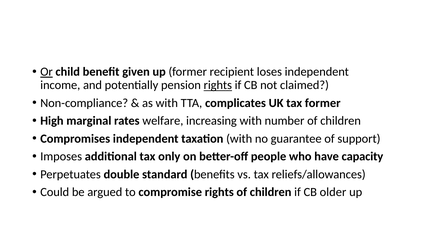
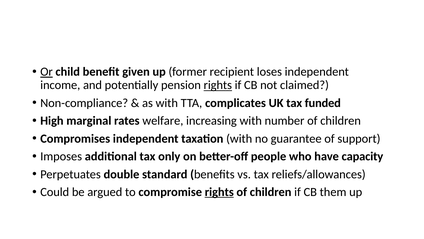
tax former: former -> funded (323, 103)
rights underline: none -> present (219, 192)
older: older -> them (333, 192)
